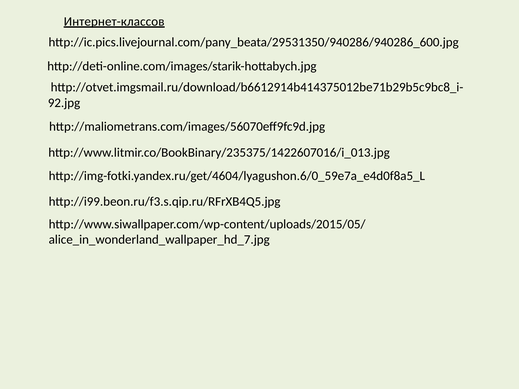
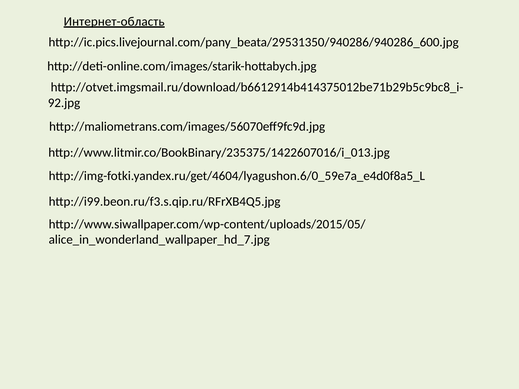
Интернет-классов: Интернет-классов -> Интернет-область (114, 21)
